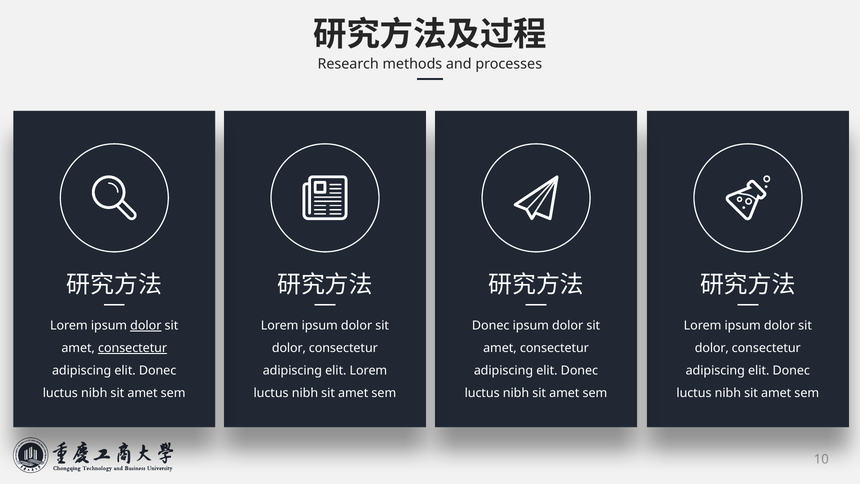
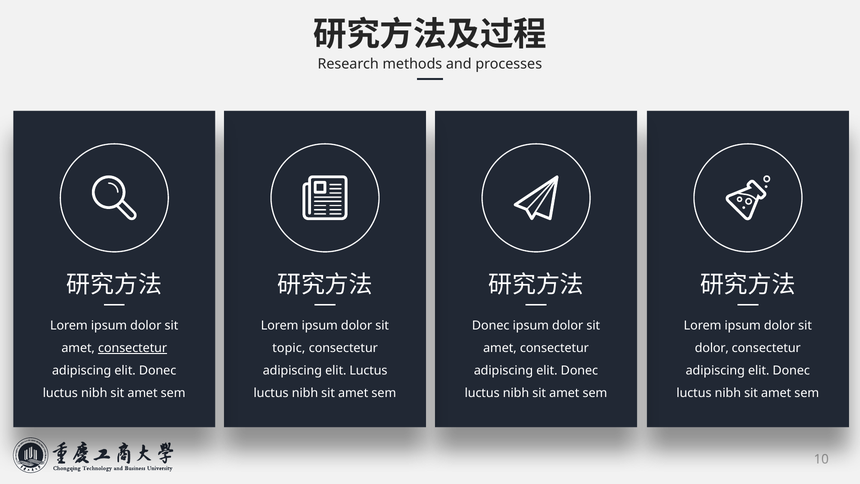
dolor underline: present -> none (146, 325)
dolor: dolor -> topic (289, 348)
elit Lorem: Lorem -> Luctus (368, 370)
